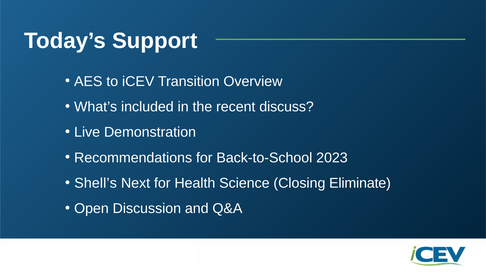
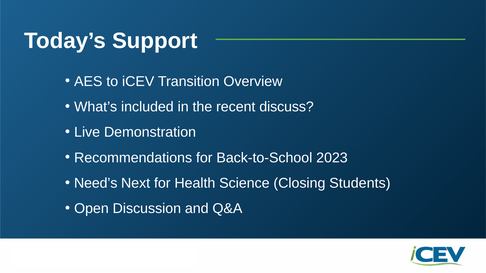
Shell’s: Shell’s -> Need’s (96, 183)
Eliminate: Eliminate -> Students (360, 183)
